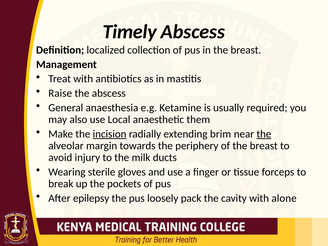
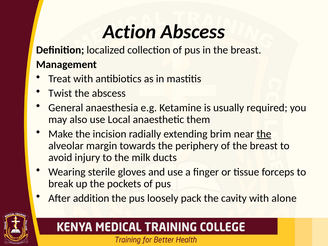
Timely: Timely -> Action (130, 32)
Raise: Raise -> Twist (60, 93)
incision underline: present -> none (110, 134)
epilepsy: epilepsy -> addition (91, 198)
